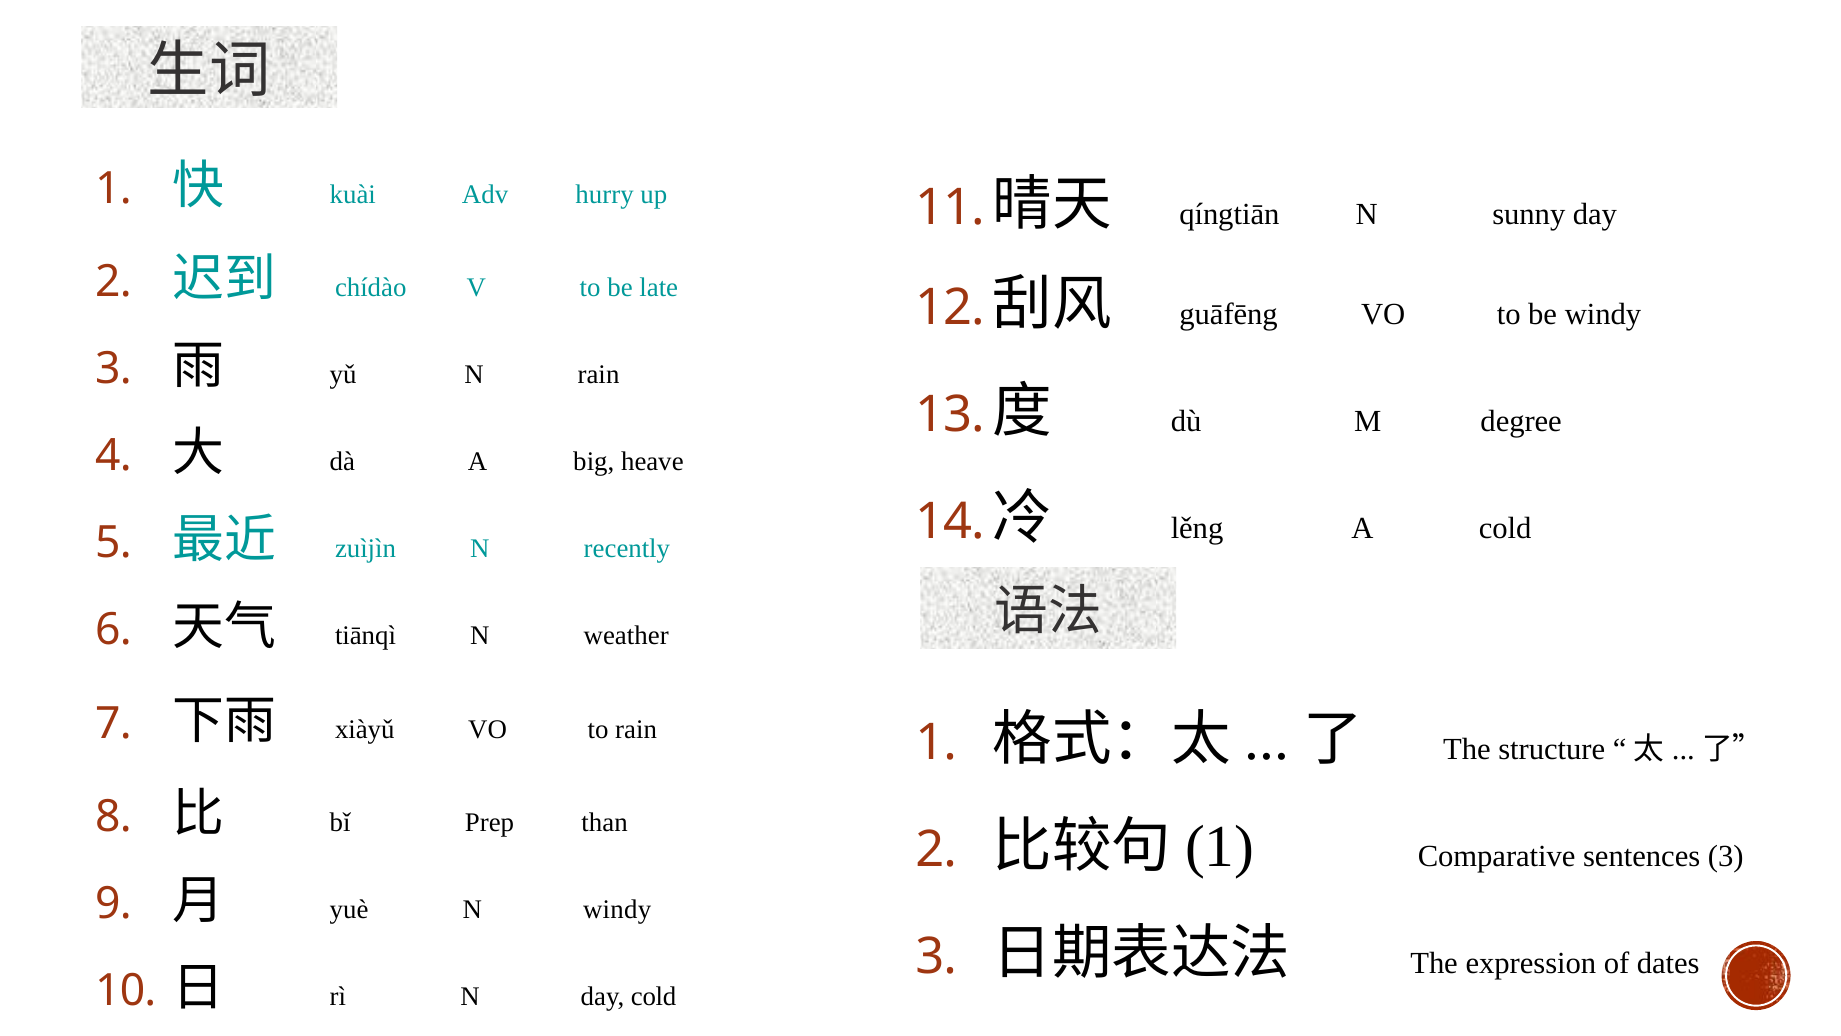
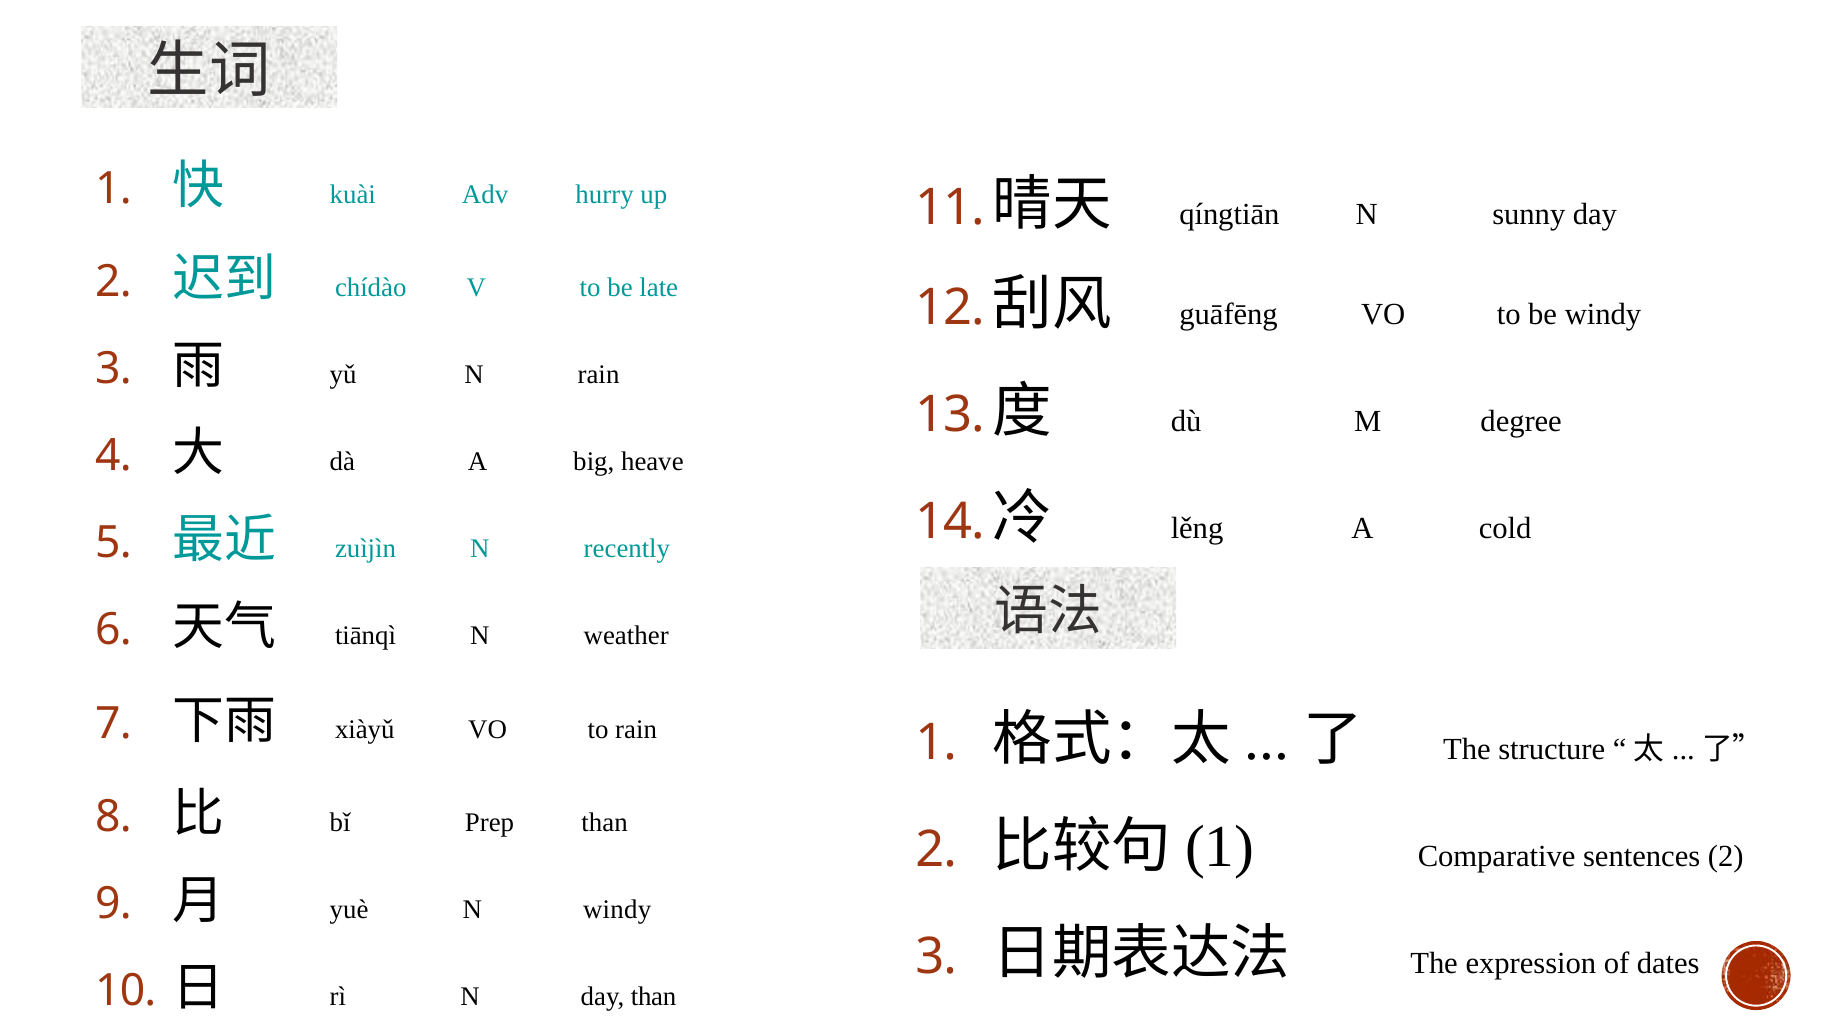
sentences 3: 3 -> 2 (1726, 856)
day cold: cold -> than (654, 996)
